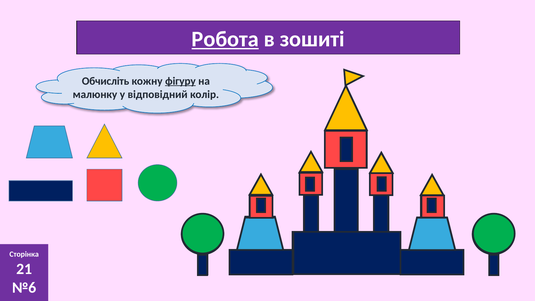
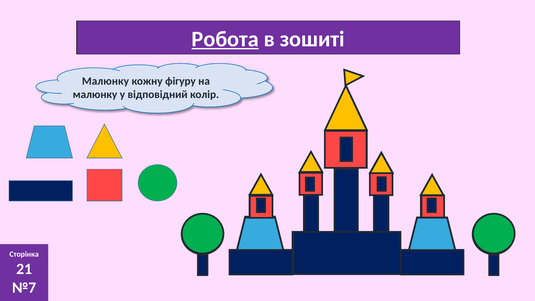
Обчисліть: Обчисліть -> Малюнку (105, 81)
фігуру underline: present -> none (180, 81)
№6: №6 -> №7 (24, 288)
